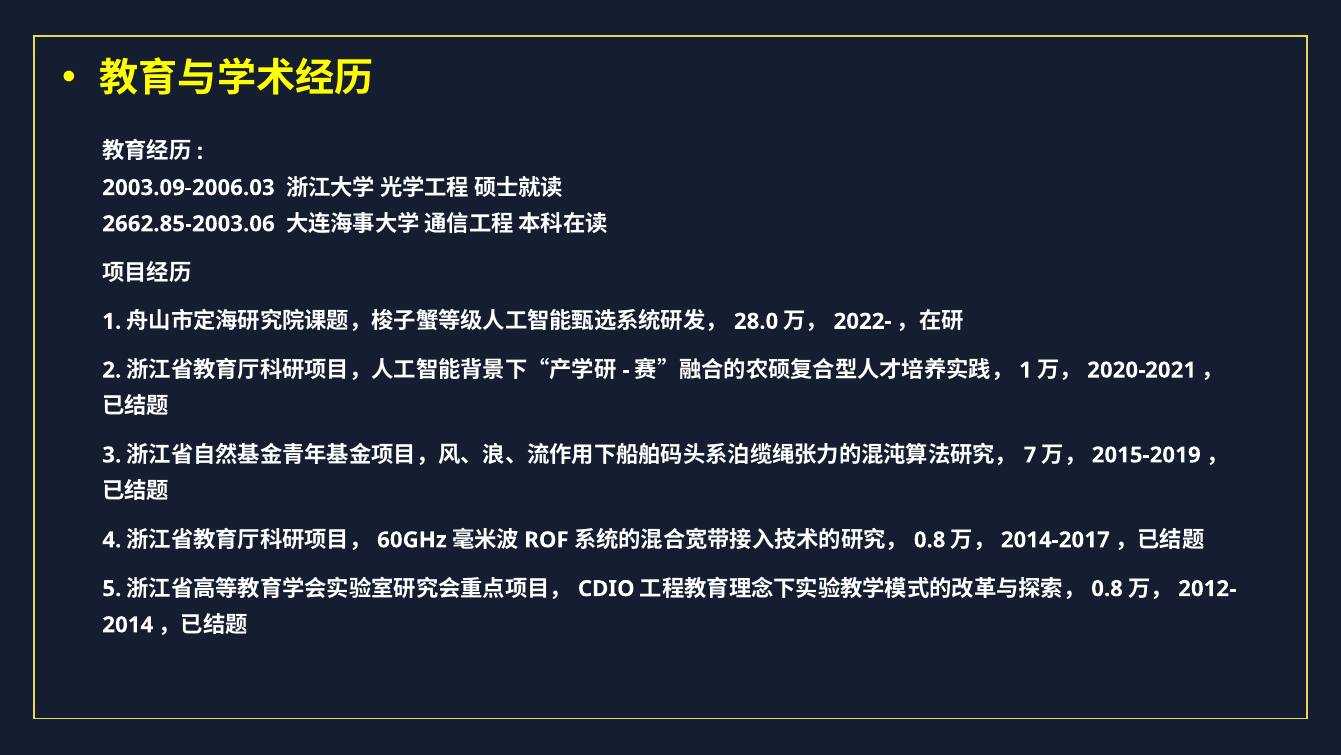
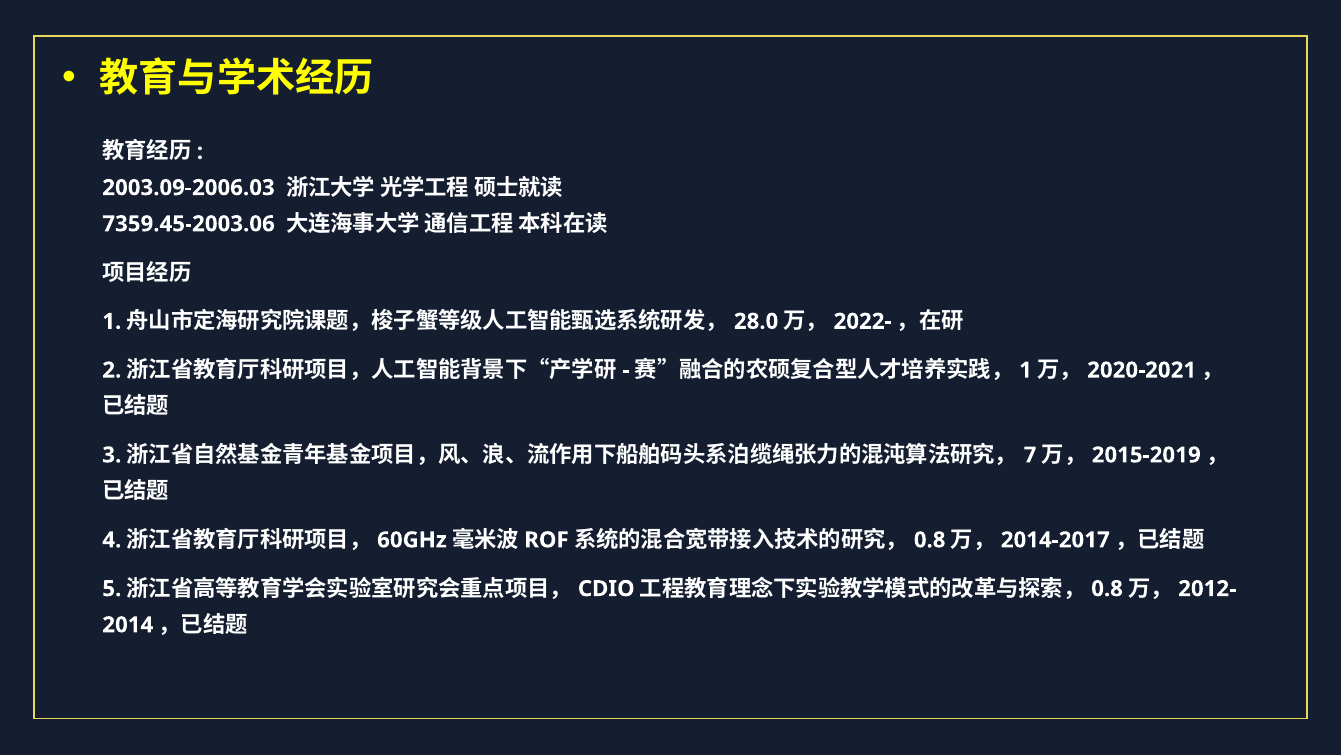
2662.85-2003.06: 2662.85-2003.06 -> 7359.45-2003.06 (189, 224)
